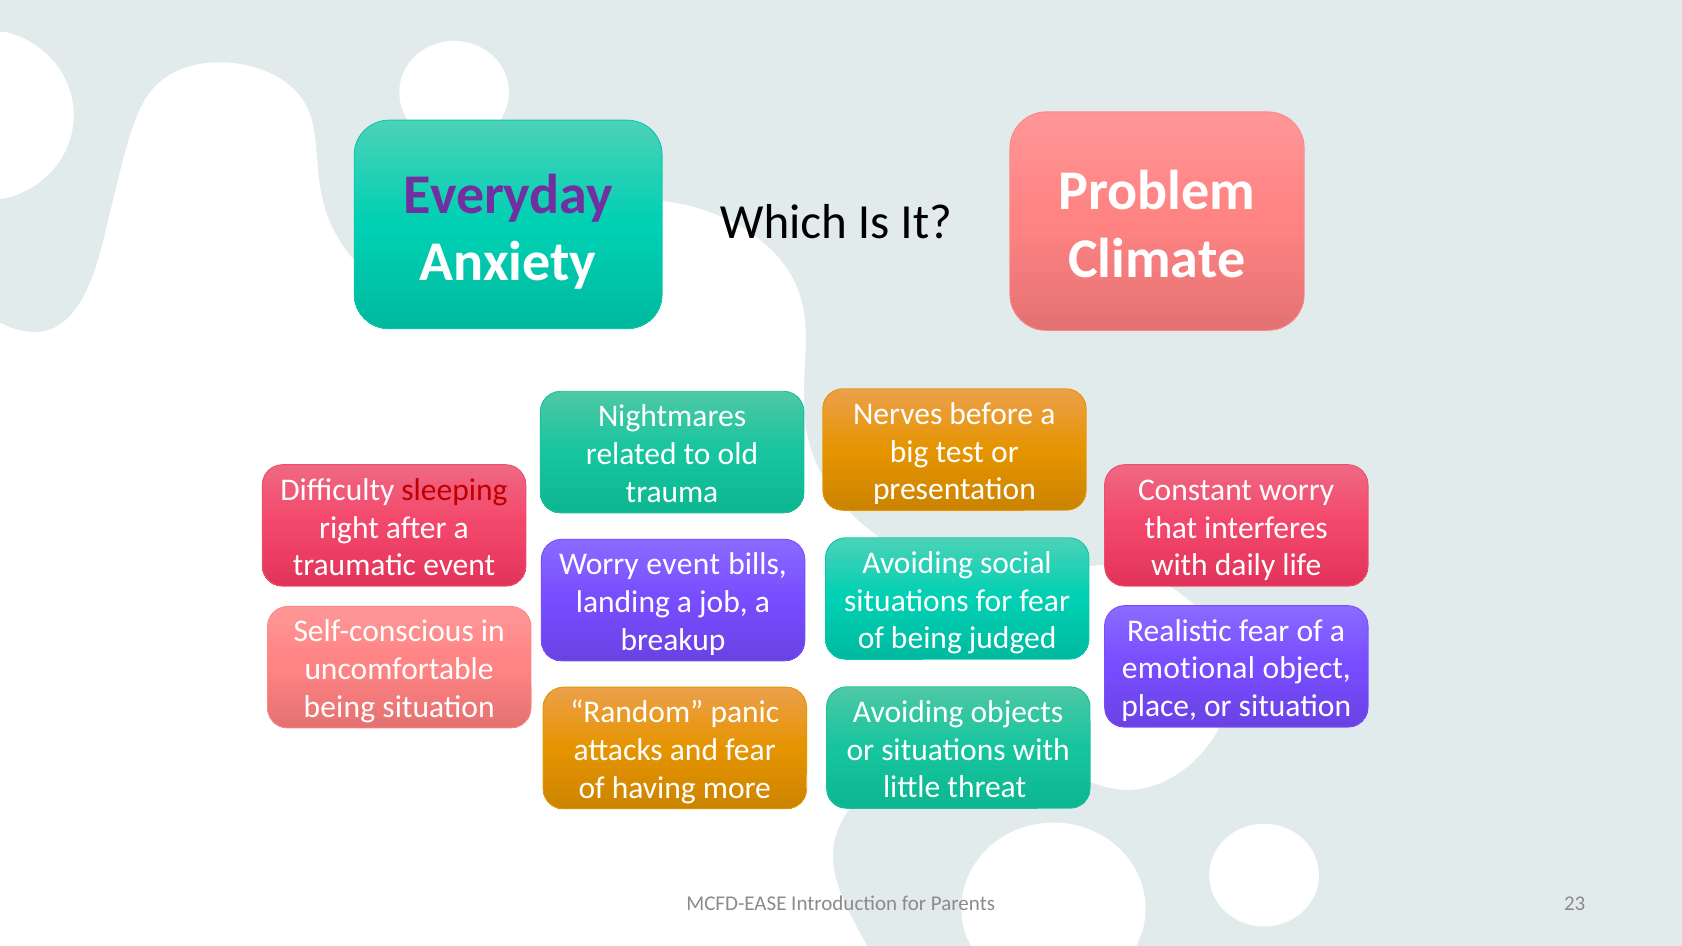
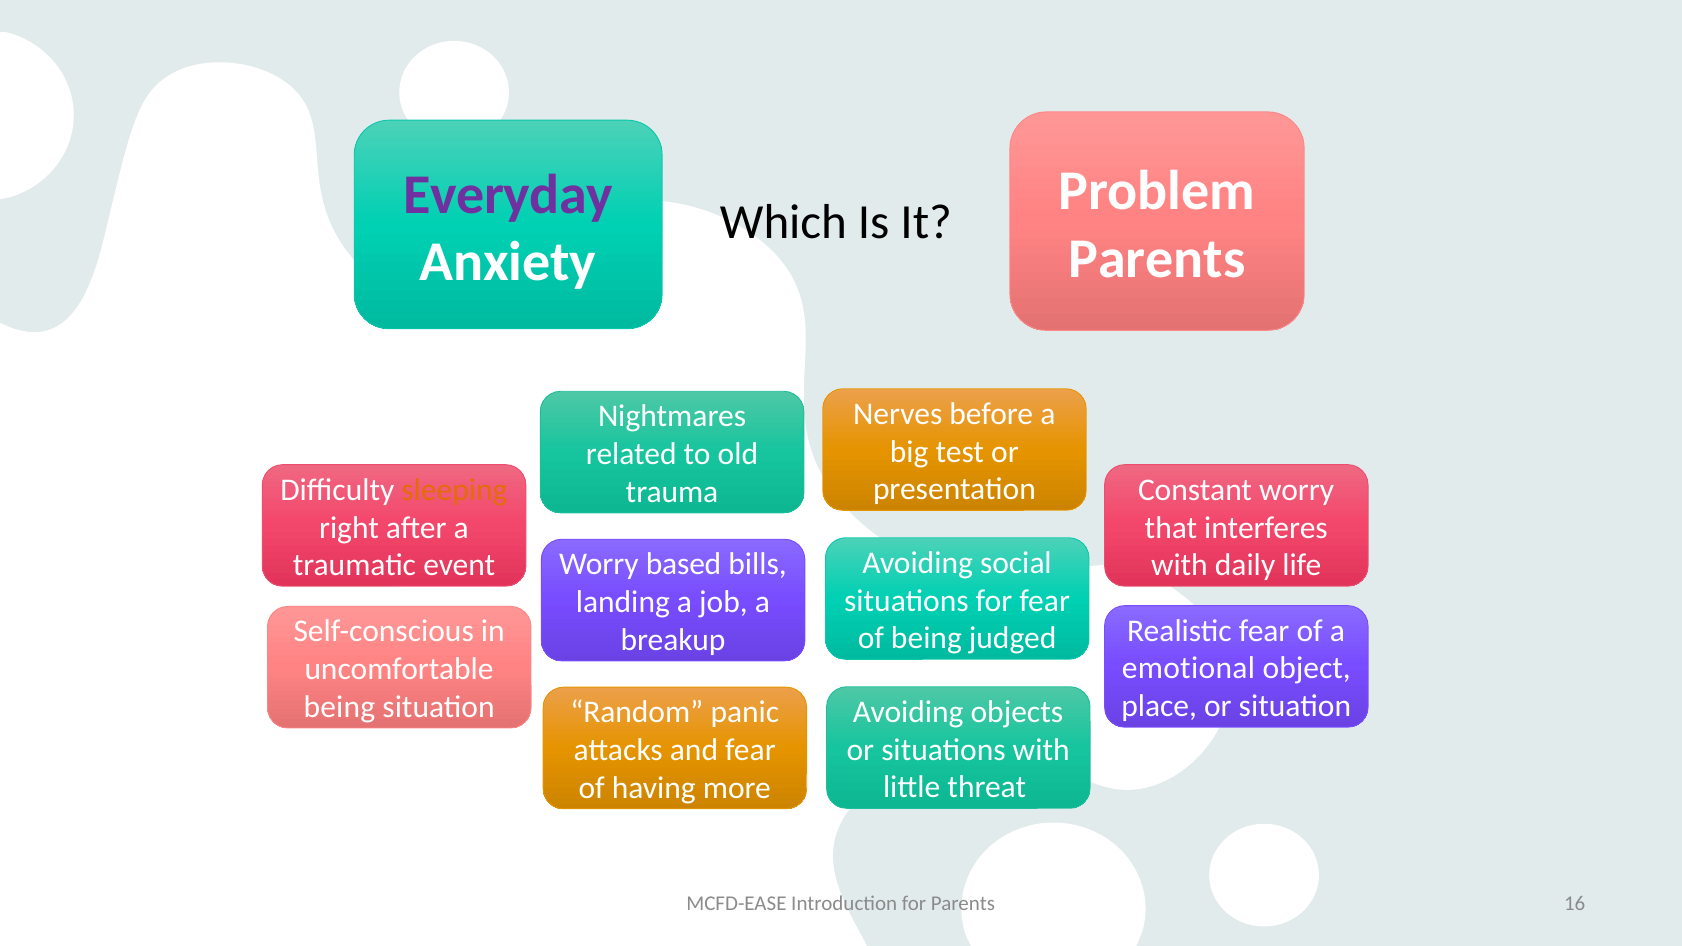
Climate: Climate -> Parents (1157, 259)
sleeping colour: red -> orange (454, 490)
Worry event: event -> based (684, 564)
23: 23 -> 16 (1575, 903)
